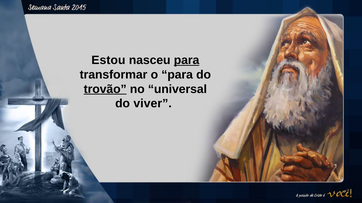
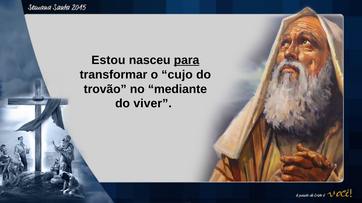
o para: para -> cujo (177, 75)
trovão underline: present -> none (105, 89)
universal: universal -> mediante (177, 89)
